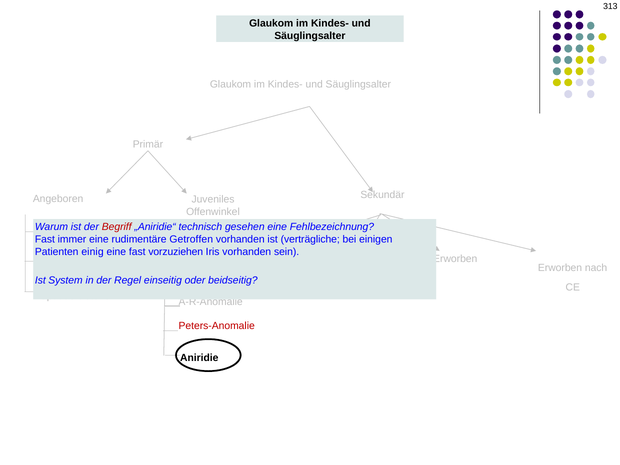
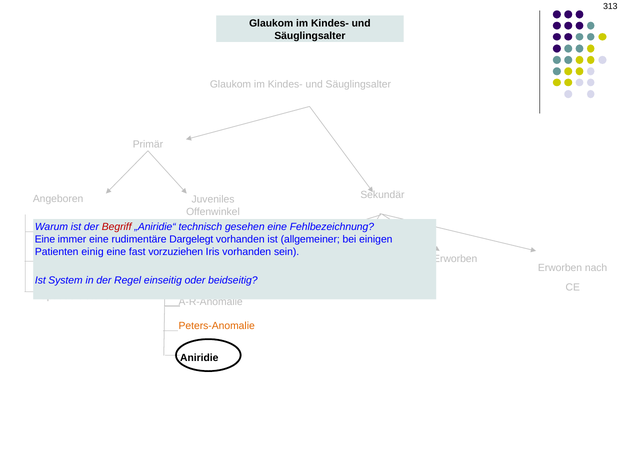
Fast: Fast -> Eine (45, 239)
Getroffen: Getroffen -> Dargelegt (191, 239)
verträgliche: verträgliche -> allgemeiner (310, 239)
Peters-Anomalie colour: red -> orange (217, 326)
